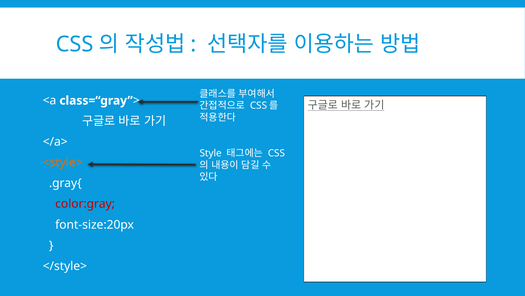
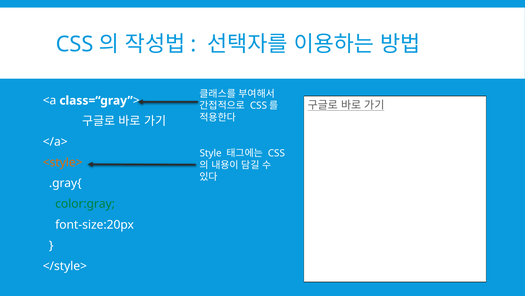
color:gray colour: red -> green (85, 204)
